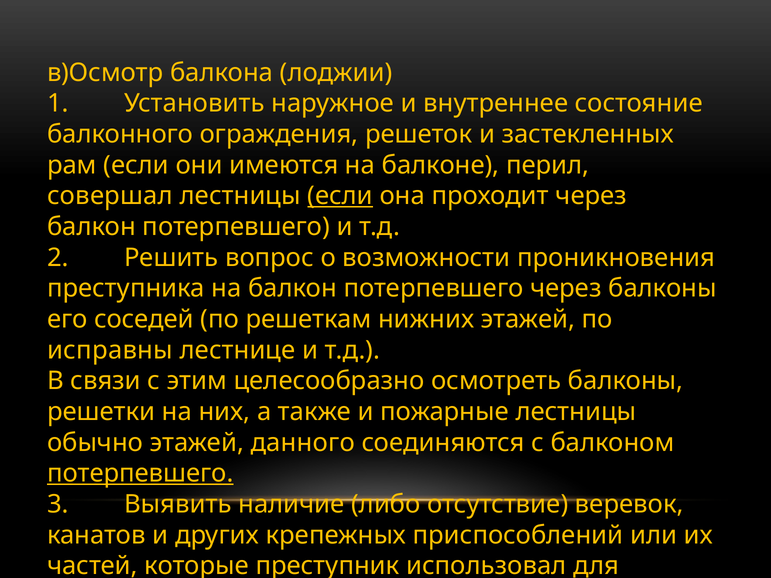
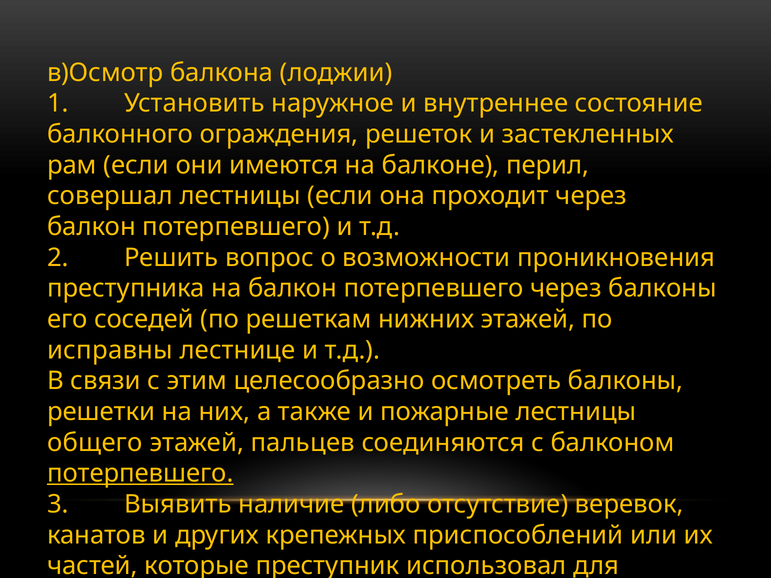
если underline: present -> none (340, 196)
обычно: обычно -> общего (95, 443)
данного: данного -> пальцев (303, 443)
